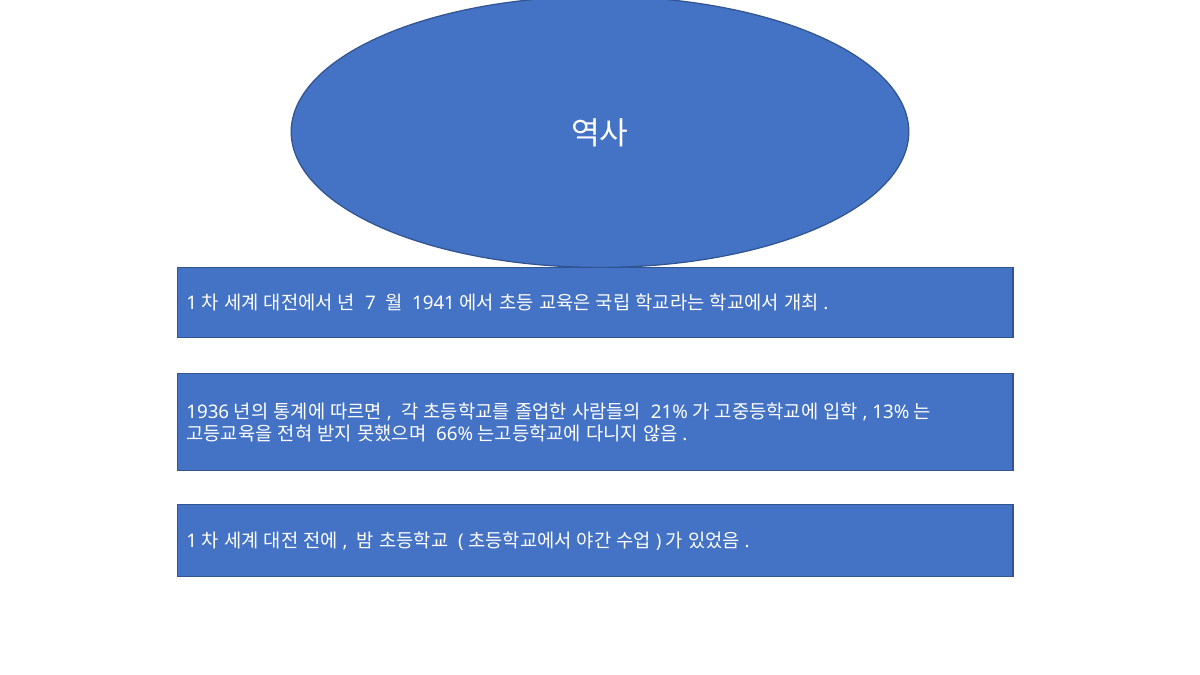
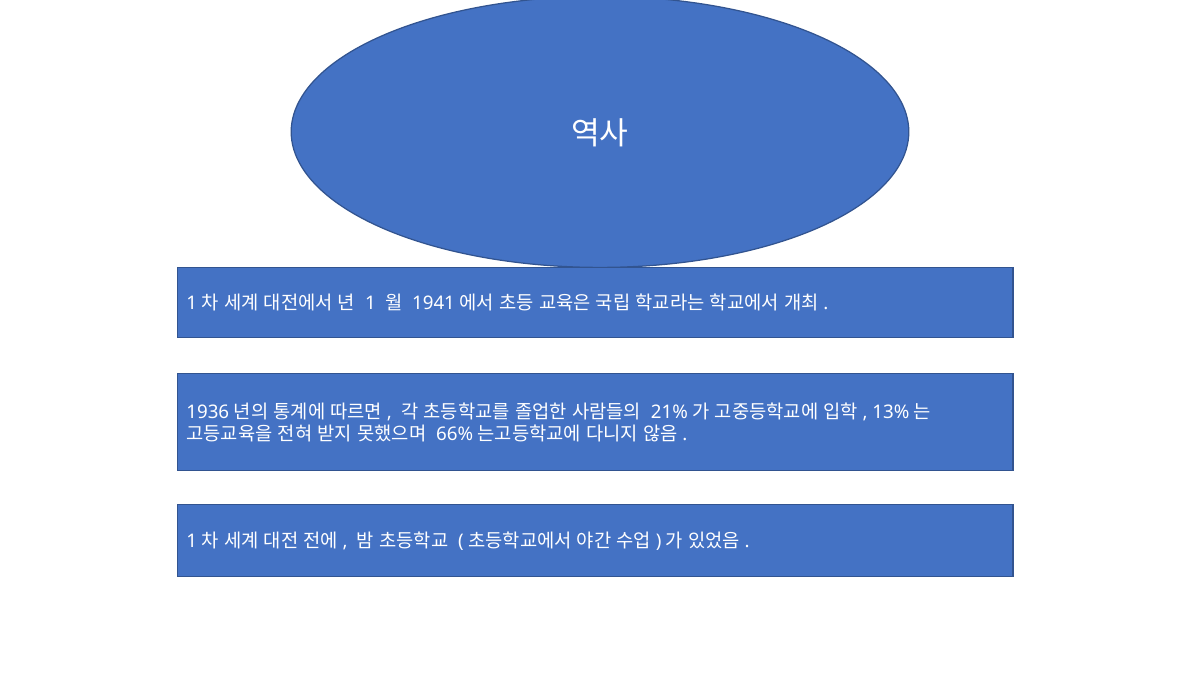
7: 7 -> 1 (370, 304)
